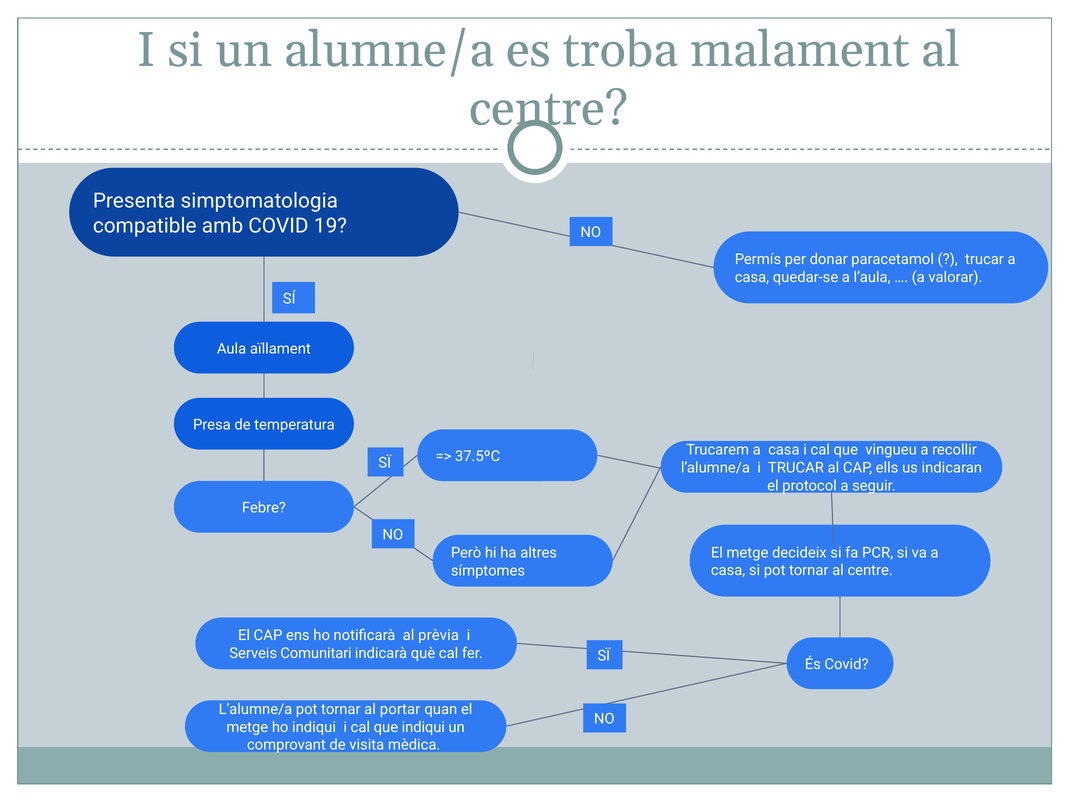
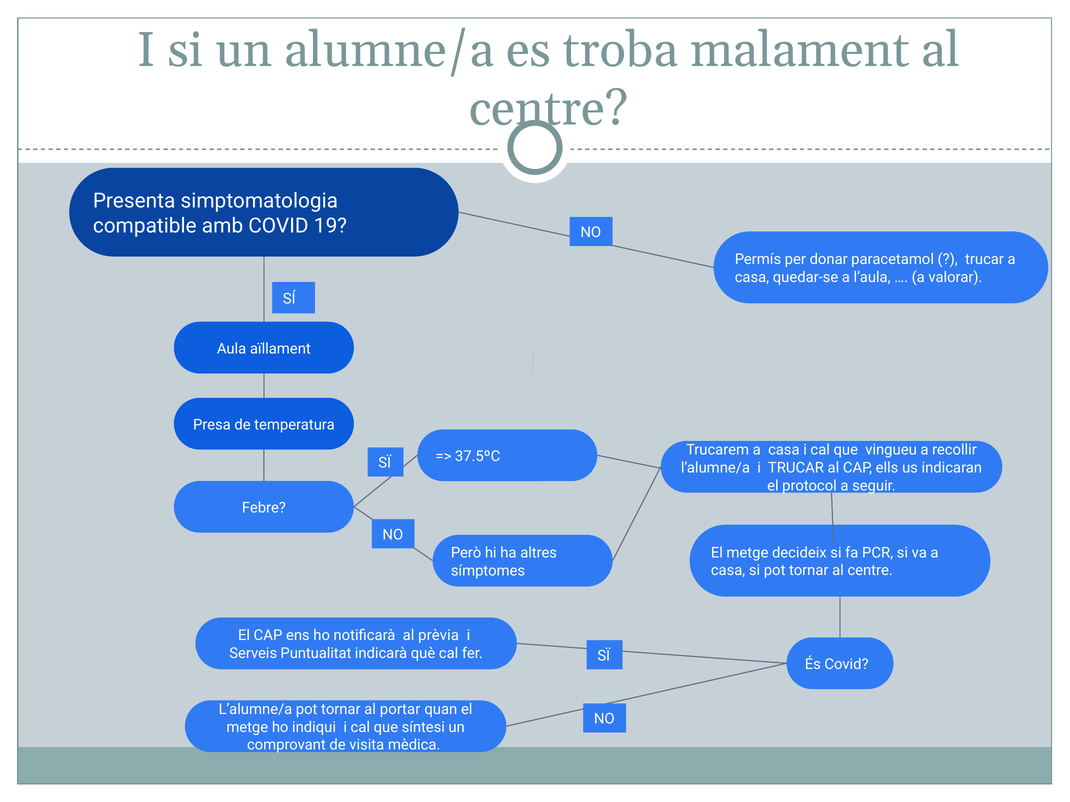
Comunitari: Comunitari -> Puntualitat (316, 654)
que indiqui: indiqui -> síntesi (423, 728)
